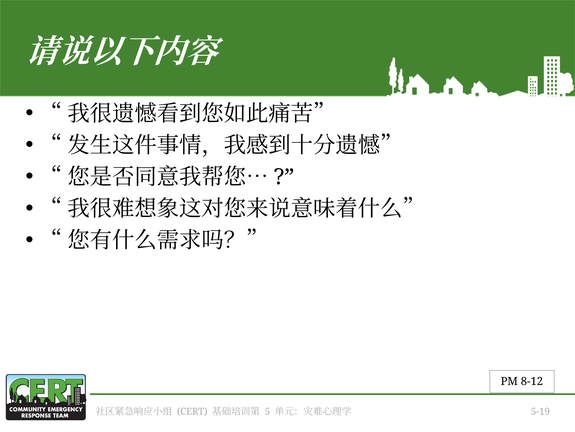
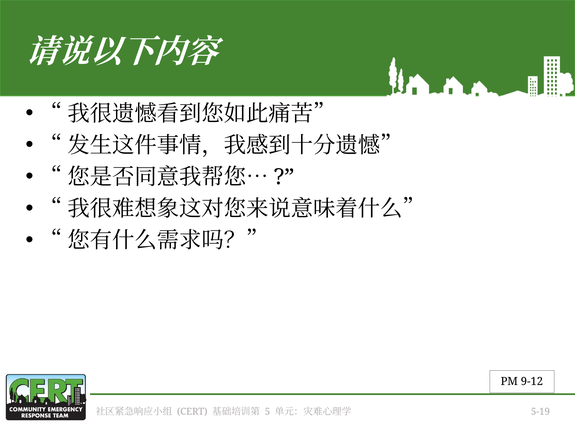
8-12: 8-12 -> 9-12 (532, 381)
